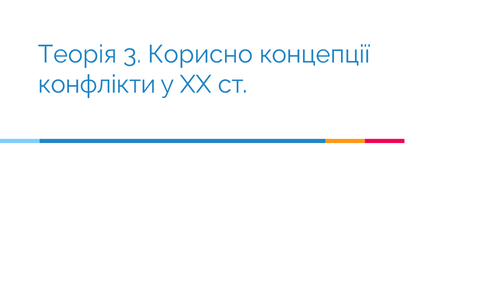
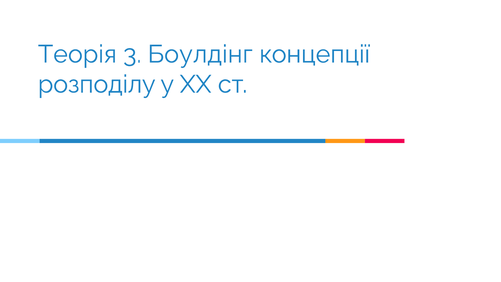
Корисно: Корисно -> Боулдінг (200, 54)
конфлікти: конфлікти -> розподілу (97, 84)
